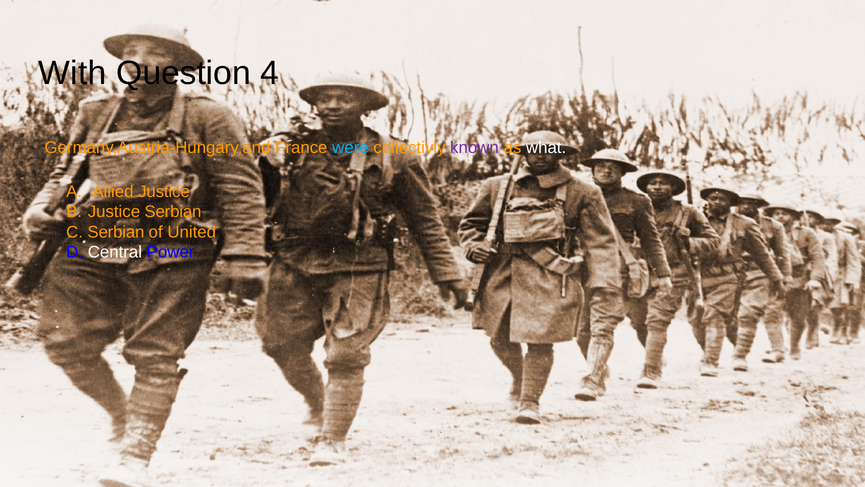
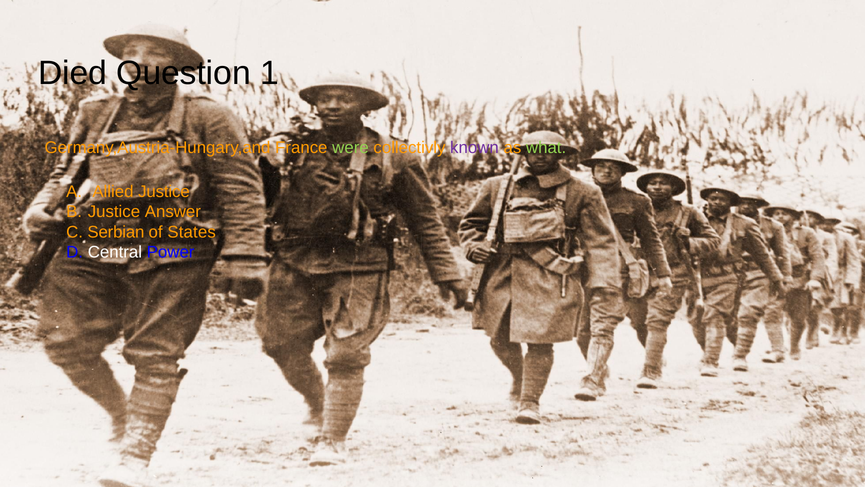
With: With -> Died (73, 73)
4: 4 -> 1 (269, 73)
were colour: light blue -> light green (350, 148)
what colour: white -> light green (546, 148)
Justice Serbian: Serbian -> Answer (173, 212)
United: United -> States (192, 232)
